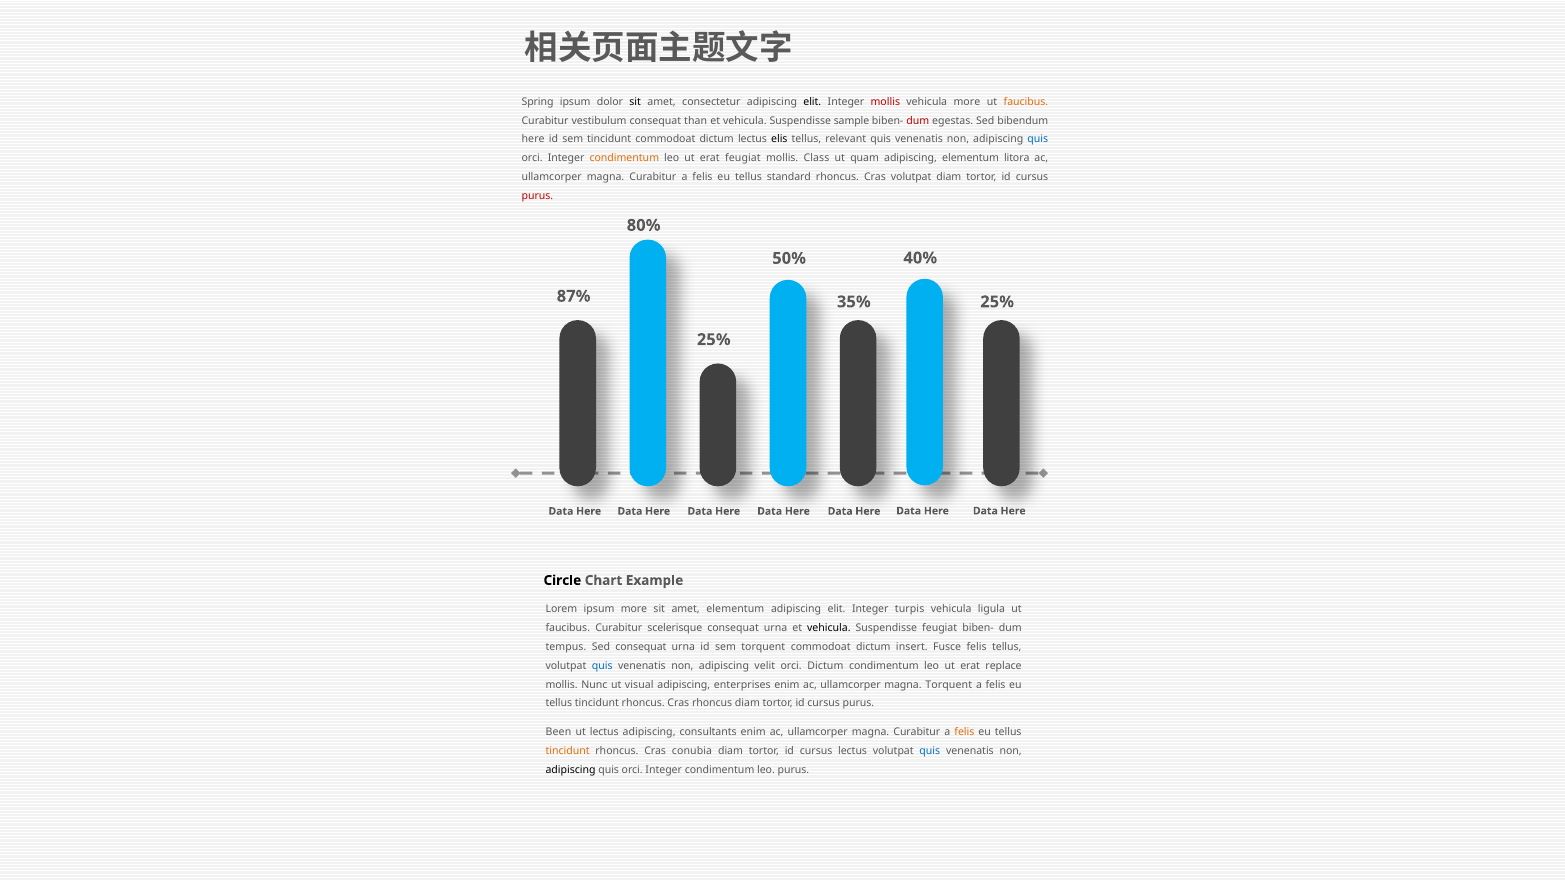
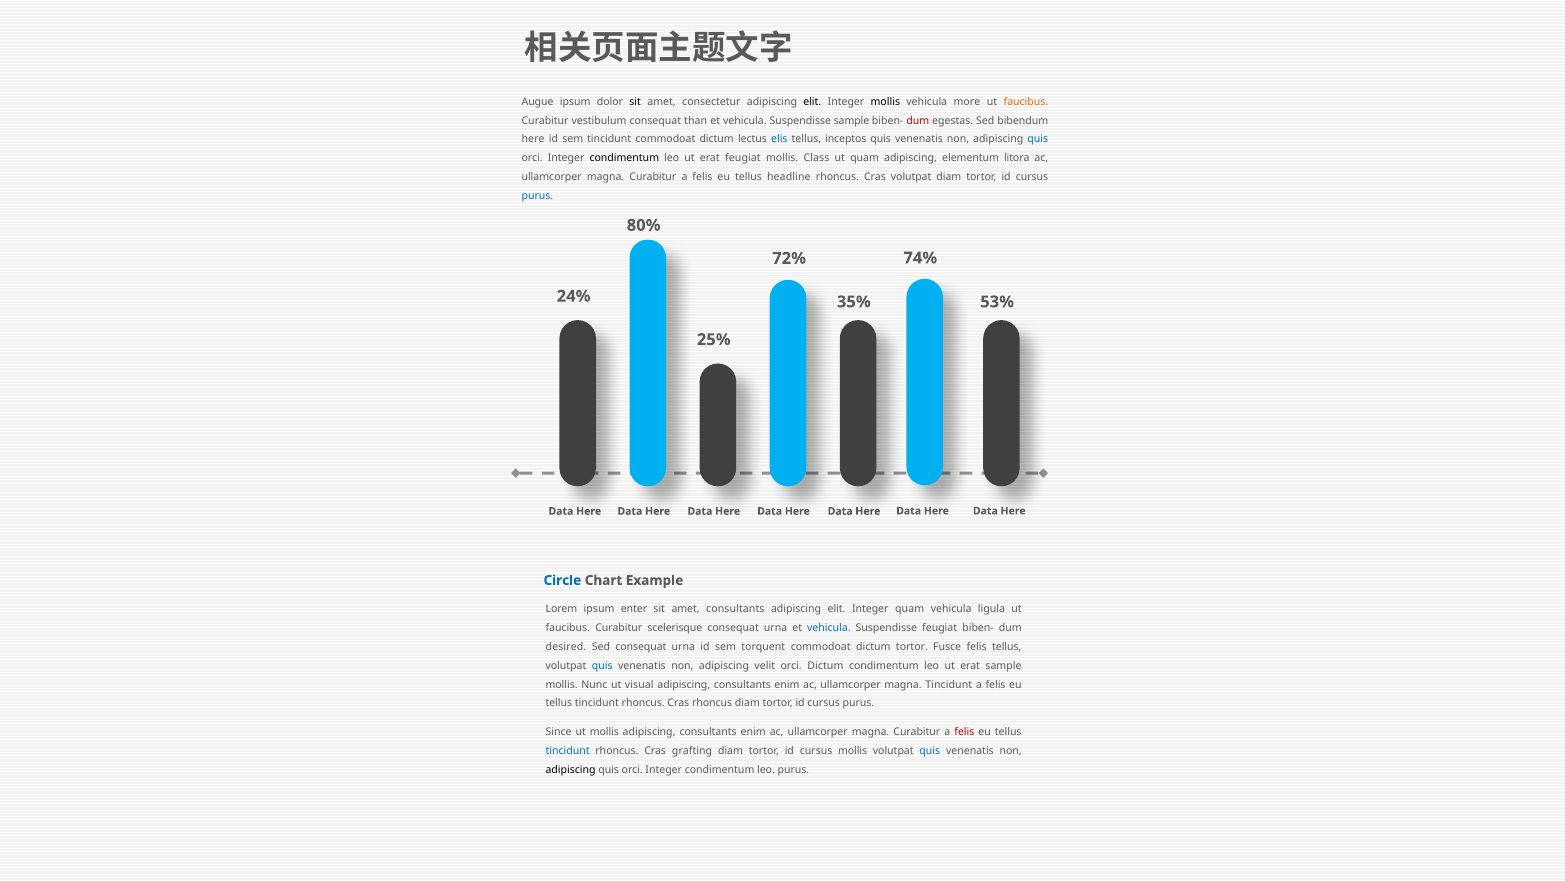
Spring: Spring -> Augue (538, 102)
mollis colour: red -> black (885, 102)
elis colour: black -> blue (779, 139)
relevant: relevant -> inceptos (846, 139)
condimentum colour: orange -> black (624, 158)
standard: standard -> headline (789, 177)
purus colour: red -> blue (537, 196)
40%: 40% -> 74% (920, 258)
50%: 50% -> 72% (789, 258)
87%: 87% -> 24% (574, 296)
25%: 25% -> 53% (997, 302)
Circle colour: black -> blue (562, 580)
ipsum more: more -> enter (634, 609)
amet elementum: elementum -> consultants (735, 609)
Integer turpis: turpis -> quam (910, 609)
vehicula colour: black -> blue (829, 628)
tempus: tempus -> desired (566, 647)
dictum insert: insert -> tortor (912, 647)
erat replace: replace -> sample (1004, 665)
enterprises: enterprises -> consultants (742, 684)
magna Torquent: Torquent -> Tincidunt (949, 684)
Been: Been -> Since (559, 731)
ut lectus: lectus -> mollis (604, 731)
felis colour: orange -> red (964, 731)
tincidunt colour: orange -> blue (568, 750)
conubia: conubia -> grafting (692, 750)
cursus lectus: lectus -> mollis (853, 750)
